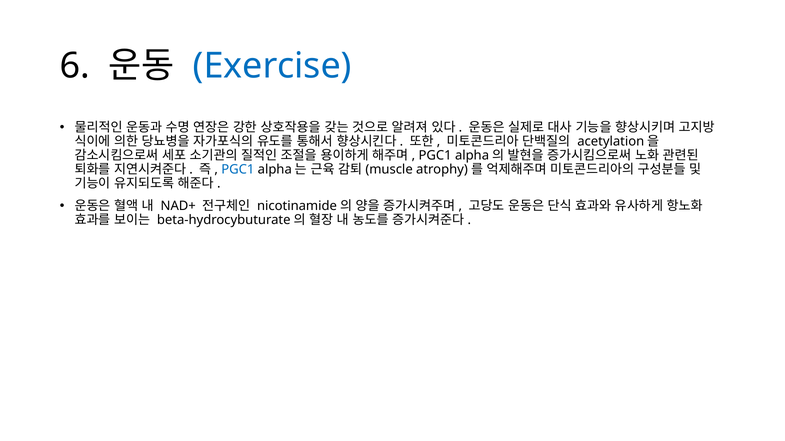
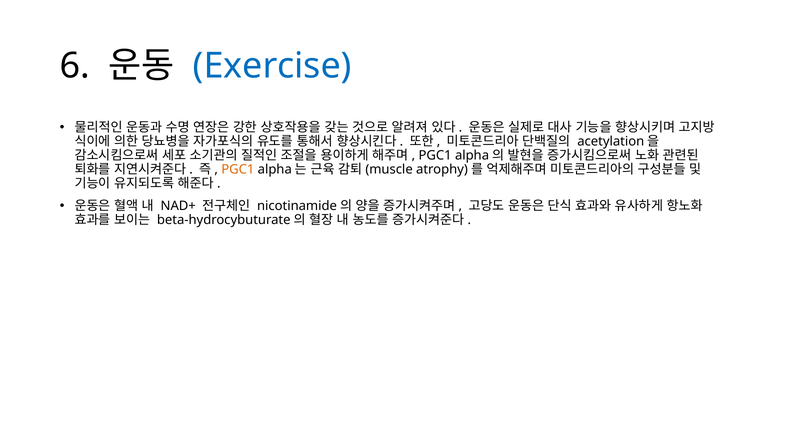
PGC1 colour: blue -> orange (238, 170)
